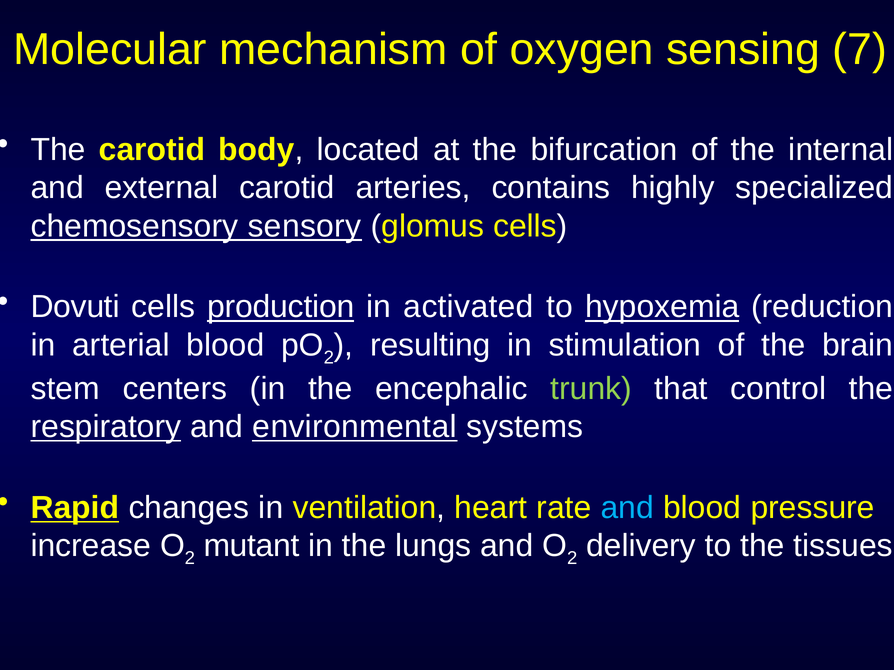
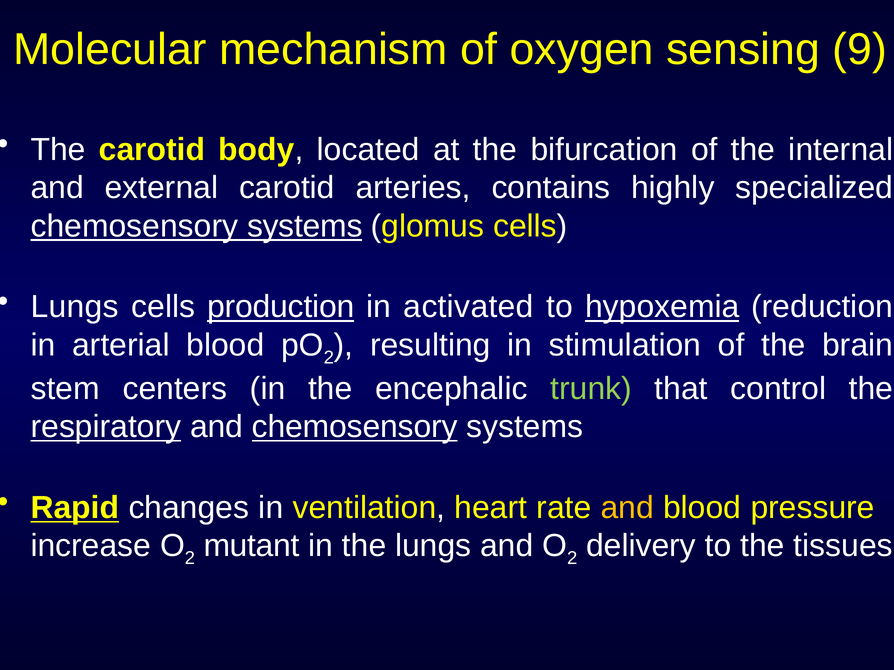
7: 7 -> 9 (860, 50)
sensory: sensory -> systems (305, 226)
Dovuti: Dovuti -> Lungs (75, 307)
and environmental: environmental -> chemosensory (355, 427)
and colour: light blue -> yellow (627, 508)
